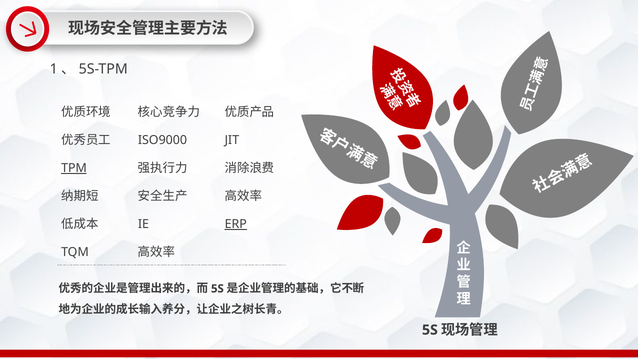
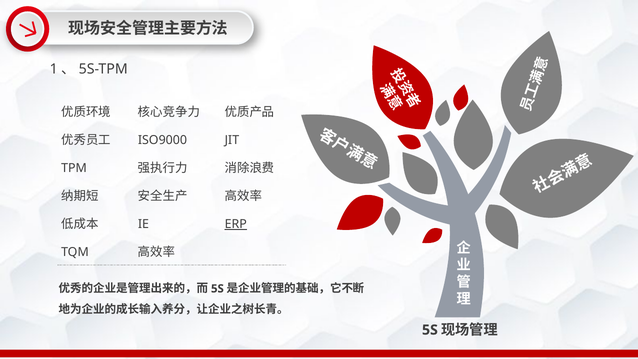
TPM underline: present -> none (74, 168)
